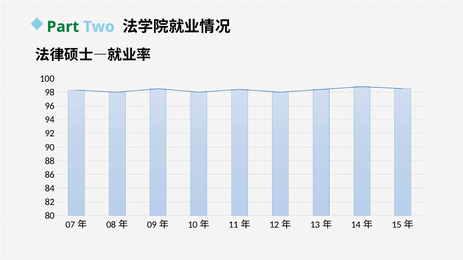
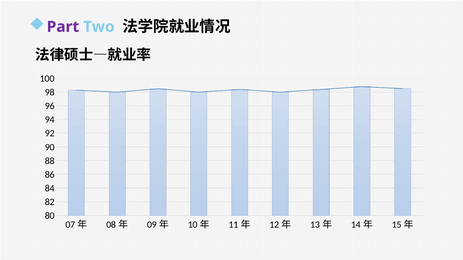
Part colour: green -> purple (63, 27)
